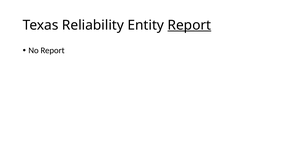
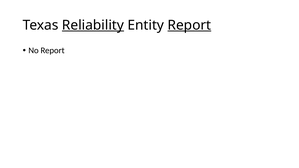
Reliability underline: none -> present (93, 25)
